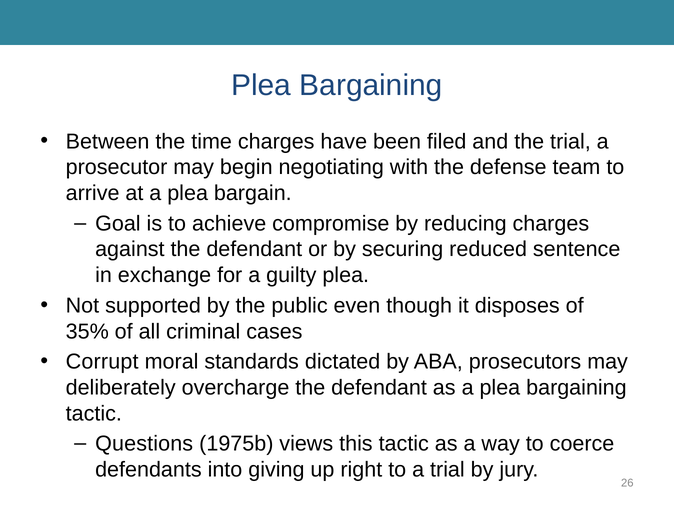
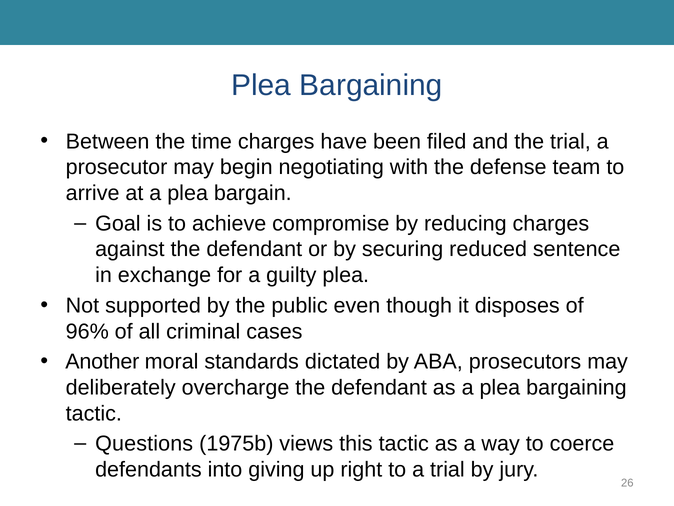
35%: 35% -> 96% (87, 331)
Corrupt: Corrupt -> Another (102, 361)
